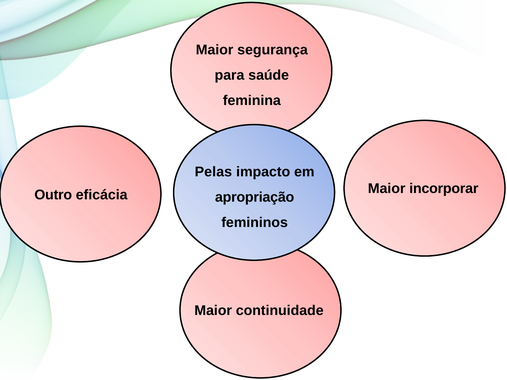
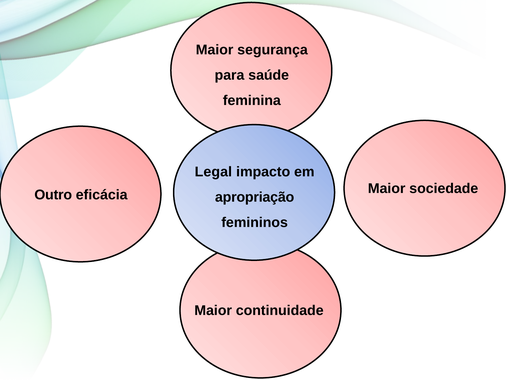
Pelas: Pelas -> Legal (213, 172)
incorporar: incorporar -> sociedade (444, 189)
